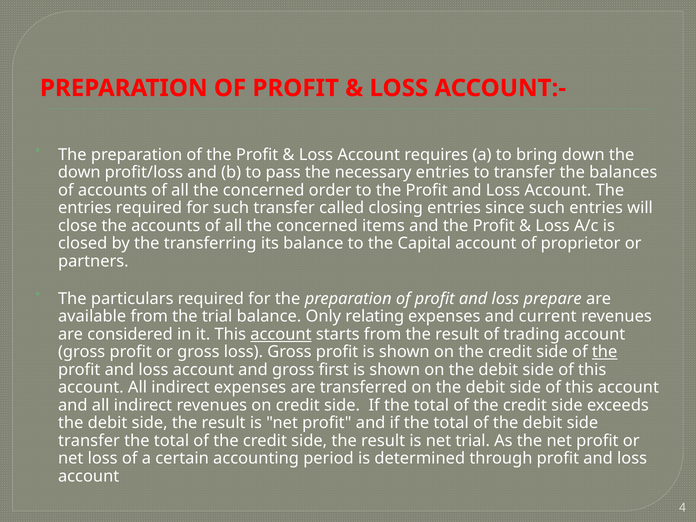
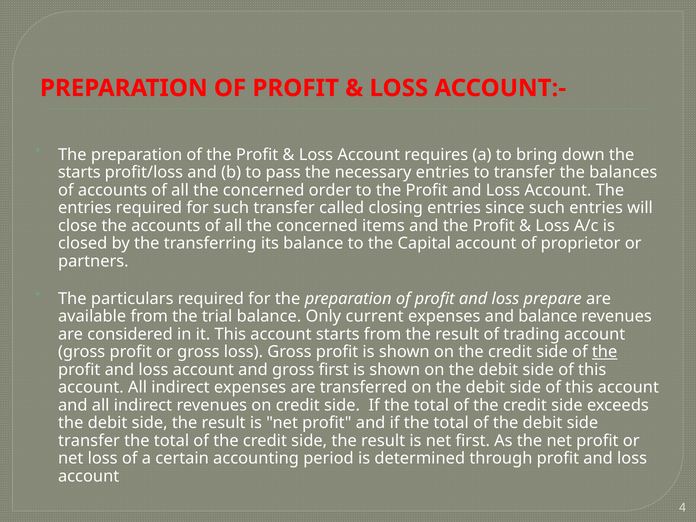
down: down -> starts (79, 172)
relating: relating -> current (375, 317)
and current: current -> balance (548, 317)
account underline: present -> none (281, 334)
net trial: trial -> first (473, 441)
